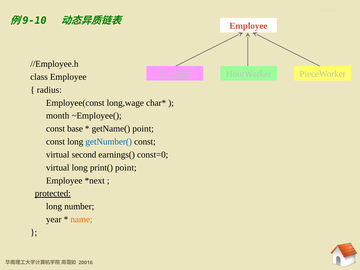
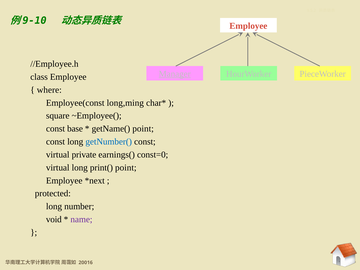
radius: radius -> where (49, 90)
long,wage: long,wage -> long,ming (125, 103)
month: month -> square (58, 116)
second: second -> private (84, 155)
protected underline: present -> none (53, 193)
year: year -> void (54, 219)
name colour: orange -> purple (81, 219)
